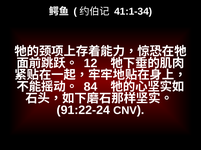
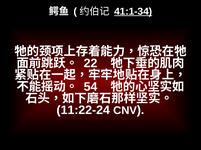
41:1-34 underline: none -> present (133, 11)
12: 12 -> 22 (91, 63)
84: 84 -> 54 (91, 87)
91:22-24: 91:22-24 -> 11:22-24 (83, 111)
